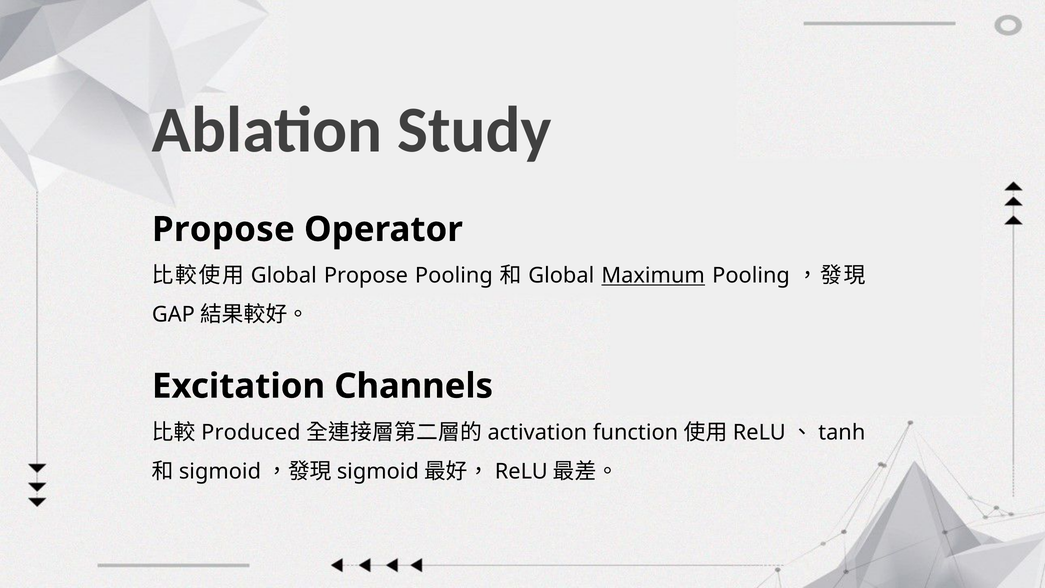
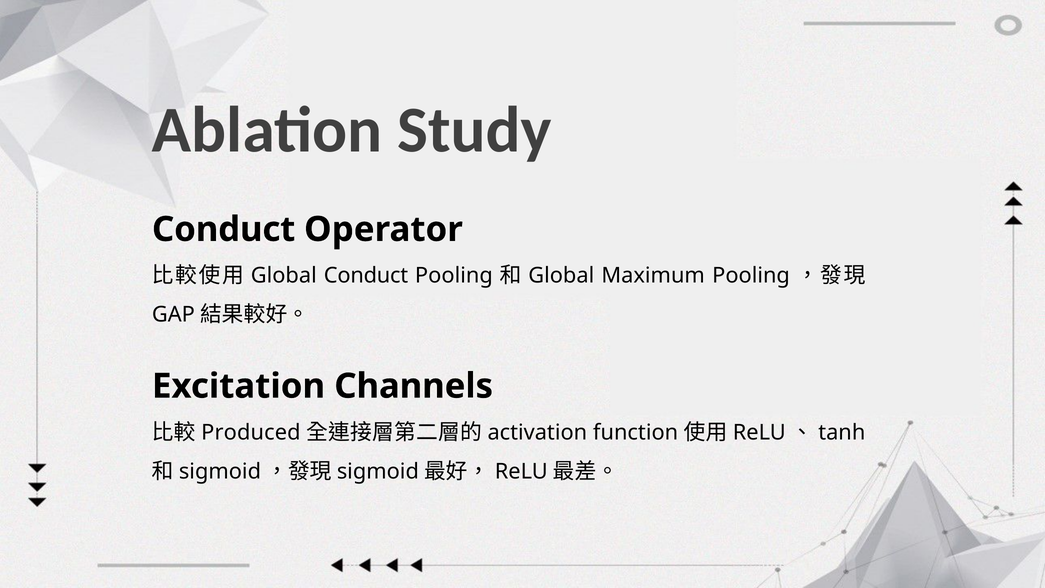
Propose: Propose -> Conduct (224, 229)
Propose: Propose -> Conduct (366, 275)
Maximum underline: present -> none (653, 275)
